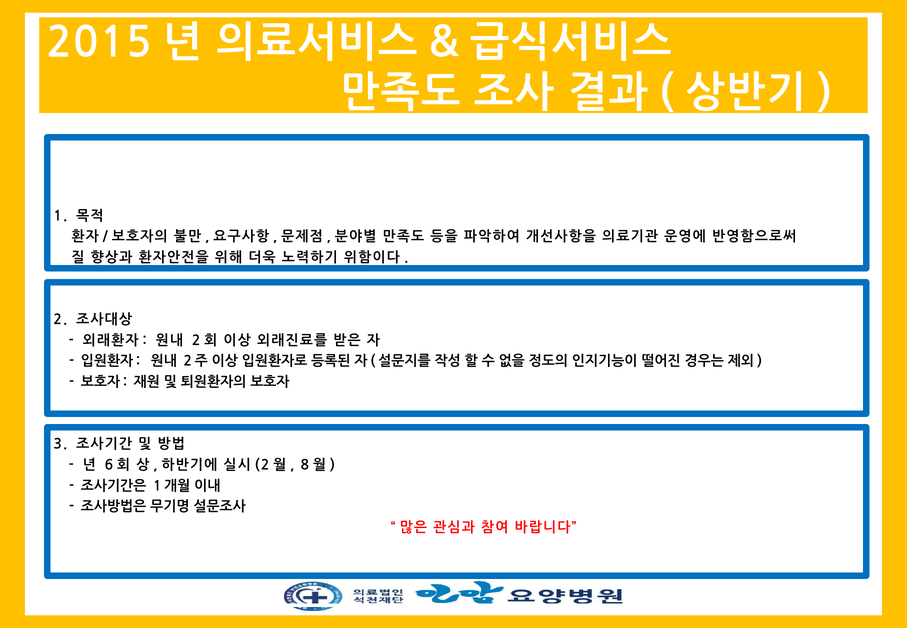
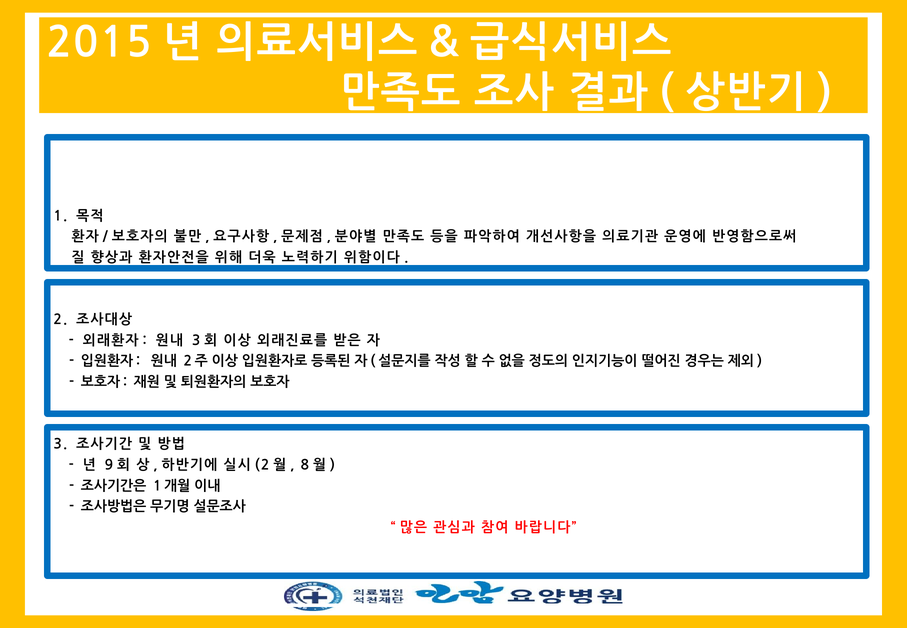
2: 2 -> 3 (196, 341)
6: 6 -> 9 (109, 465)
